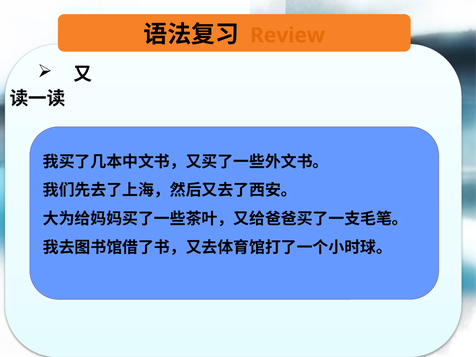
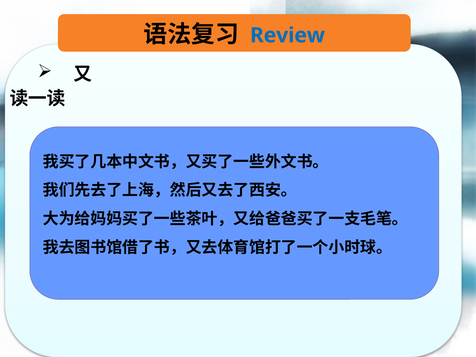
Review colour: orange -> blue (287, 35)
